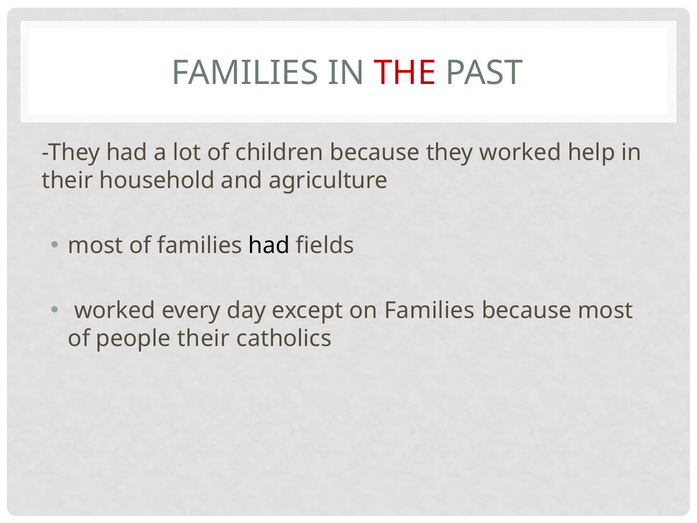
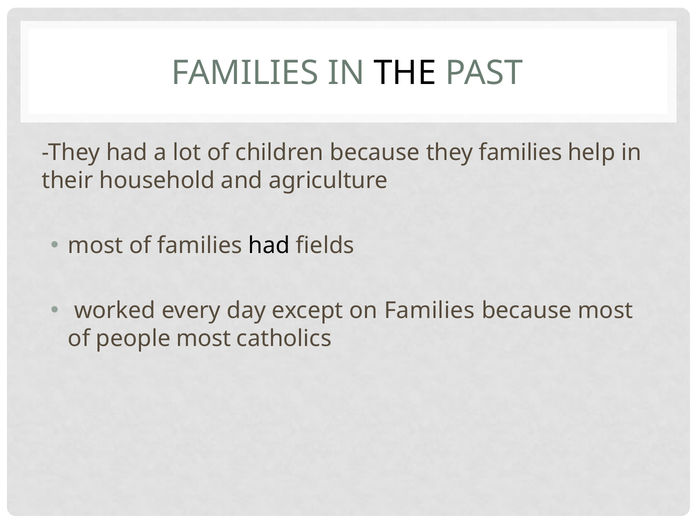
THE colour: red -> black (405, 73)
they worked: worked -> families (521, 153)
people their: their -> most (204, 338)
